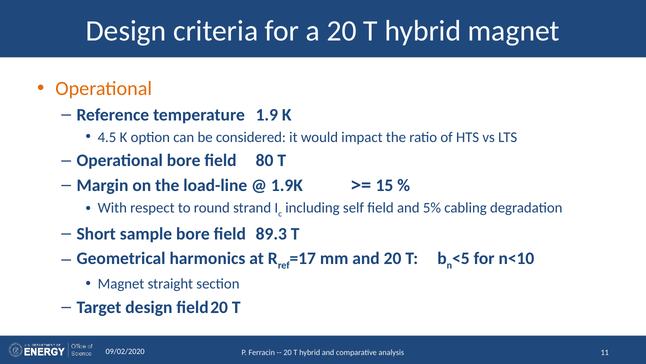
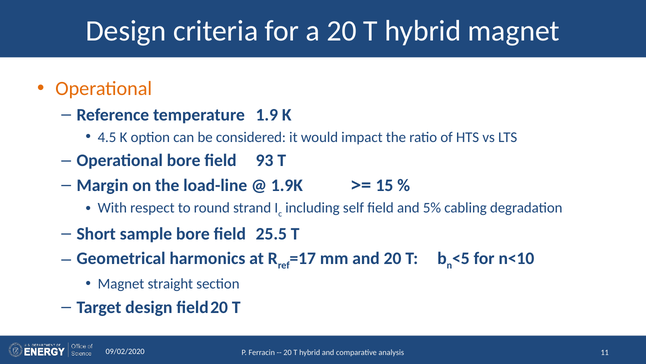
80: 80 -> 93 (265, 160)
89.3: 89.3 -> 25.5 (271, 233)
